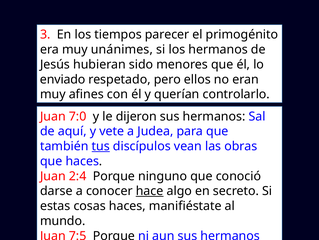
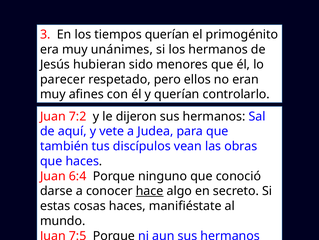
tiempos parecer: parecer -> querían (167, 35)
enviado: enviado -> parecer (63, 79)
7:0: 7:0 -> 7:2 (78, 116)
tus underline: present -> none (101, 146)
2:4: 2:4 -> 6:4 (78, 176)
